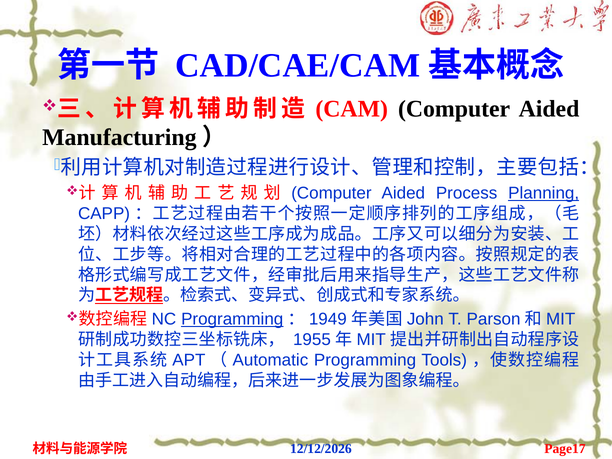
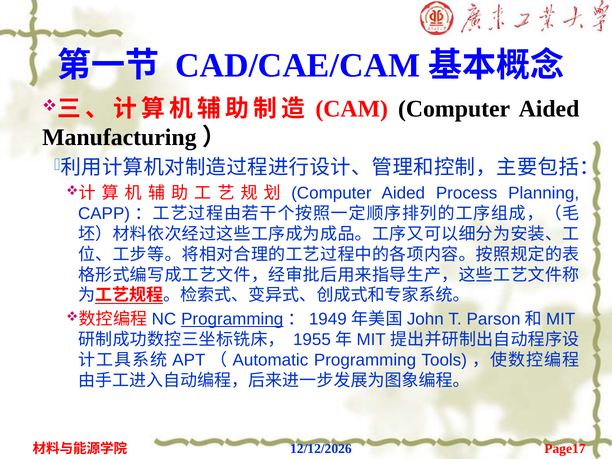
Planning underline: present -> none (544, 193)
